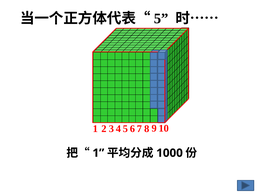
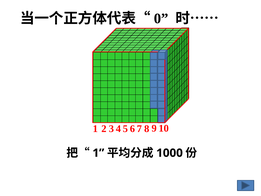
5: 5 -> 0 (161, 18)
